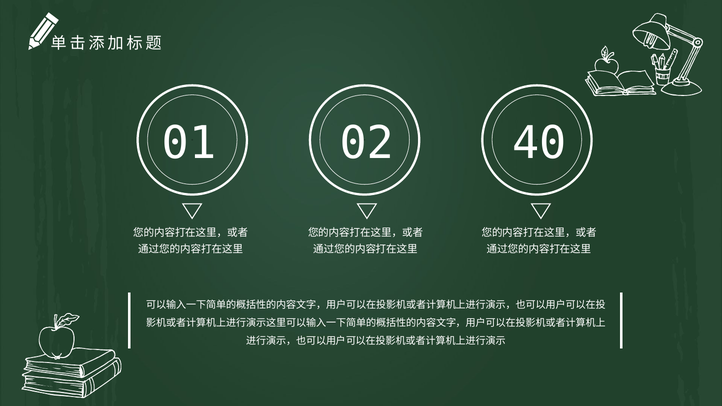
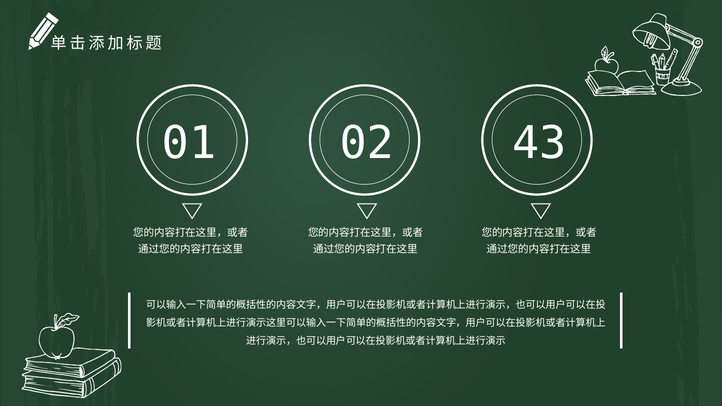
40: 40 -> 43 (539, 143)
